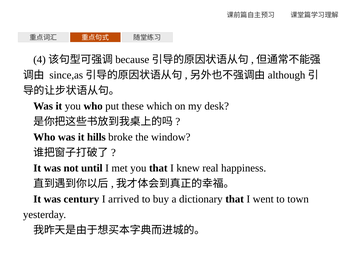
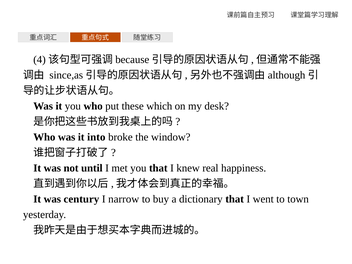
hills: hills -> into (96, 137)
arrived: arrived -> narrow (124, 199)
